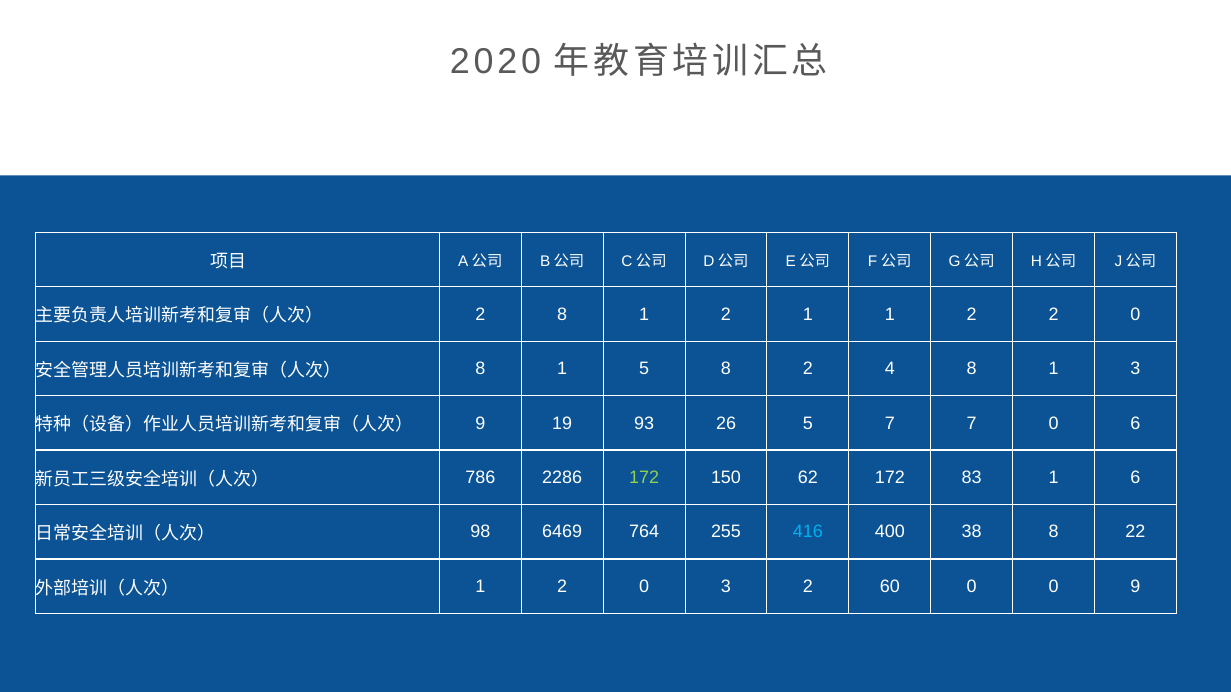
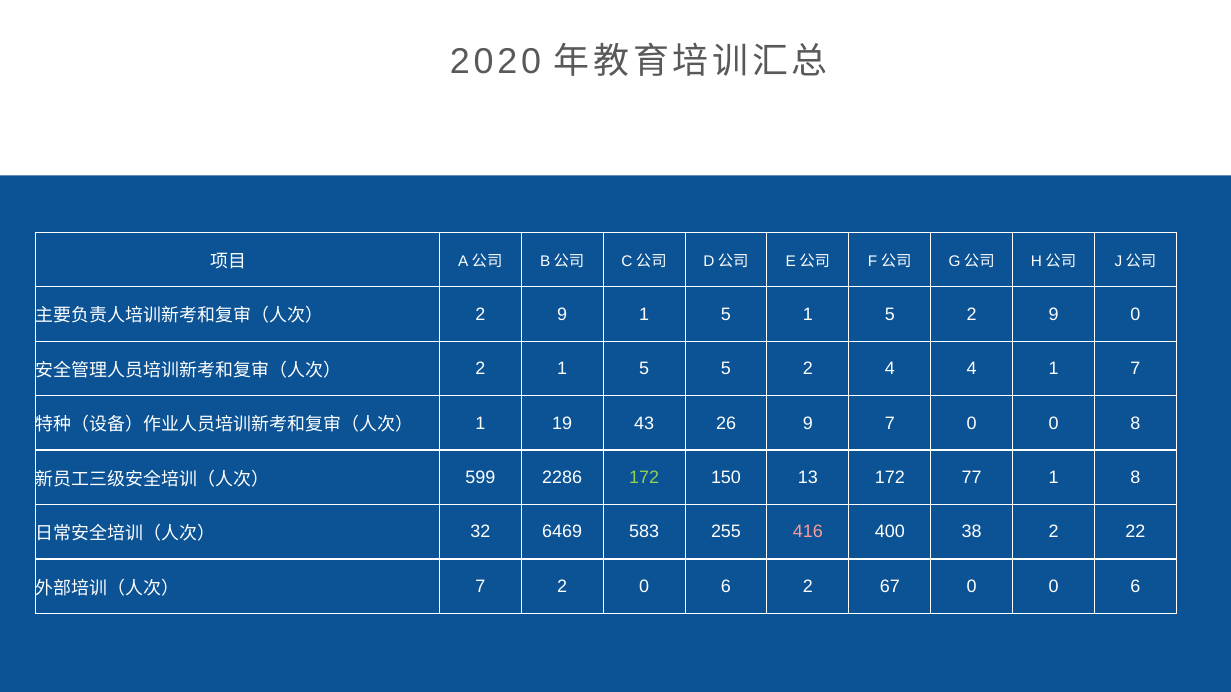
8: 8 -> 9 (562, 314)
2: 2 -> 5 (726, 314)
1: 1 -> 5 (890, 314)
2: 2 -> 9 (1054, 314)
8: 8 -> 2 (480, 369)
5 8: 8 -> 5 (726, 369)
4 8: 8 -> 4 (972, 369)
1 3: 3 -> 7 (1135, 369)
9: 9 -> 1 (480, 423)
93: 93 -> 43 (644, 423)
26 5: 5 -> 9 (808, 423)
7 7: 7 -> 0 (972, 423)
0 6: 6 -> 8 (1135, 423)
786: 786 -> 599 (480, 478)
62: 62 -> 13 (808, 478)
83: 83 -> 77 (972, 478)
1 6: 6 -> 8 (1135, 478)
98: 98 -> 32 (480, 532)
764: 764 -> 583 (644, 532)
416 colour: light blue -> pink (808, 532)
38 8: 8 -> 2 (1054, 532)
1: 1 -> 7 (480, 587)
2 0 3: 3 -> 6 (726, 587)
60: 60 -> 67 (890, 587)
0 0 9: 9 -> 6 (1135, 587)
